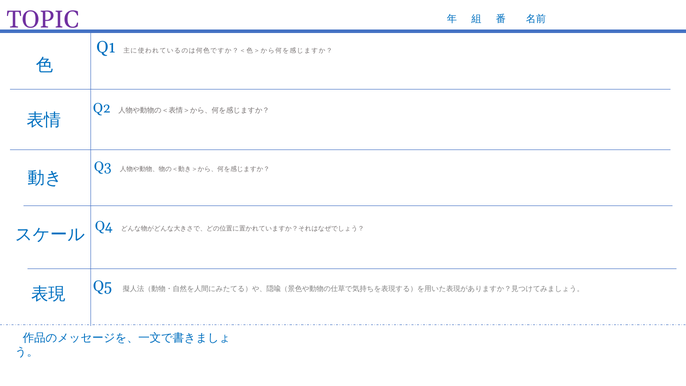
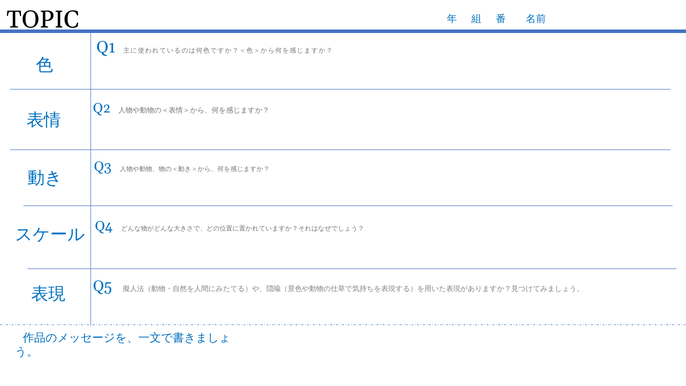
TOPIC colour: purple -> black (43, 19)
